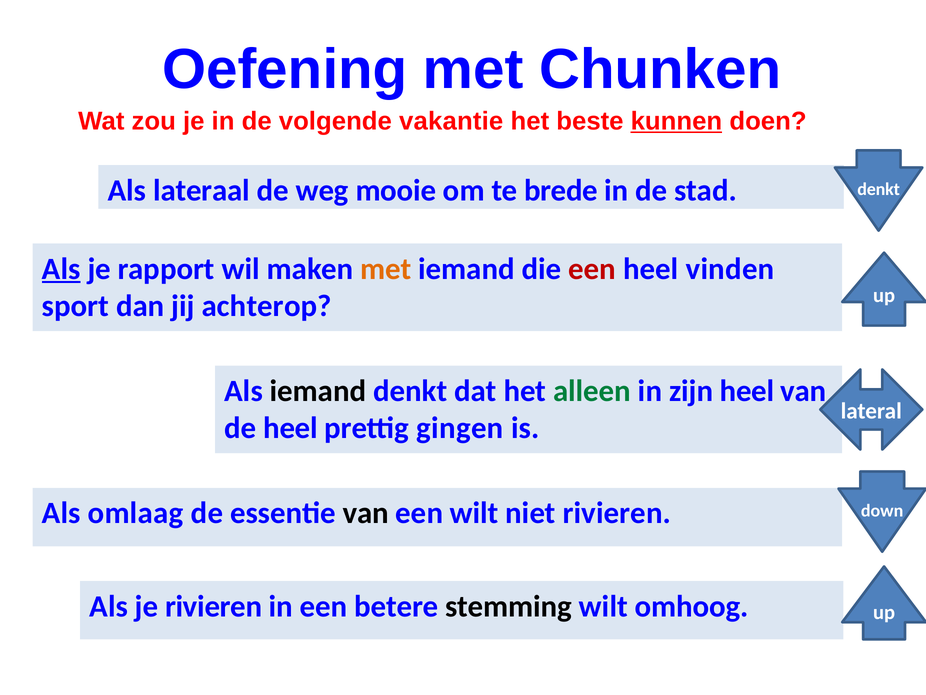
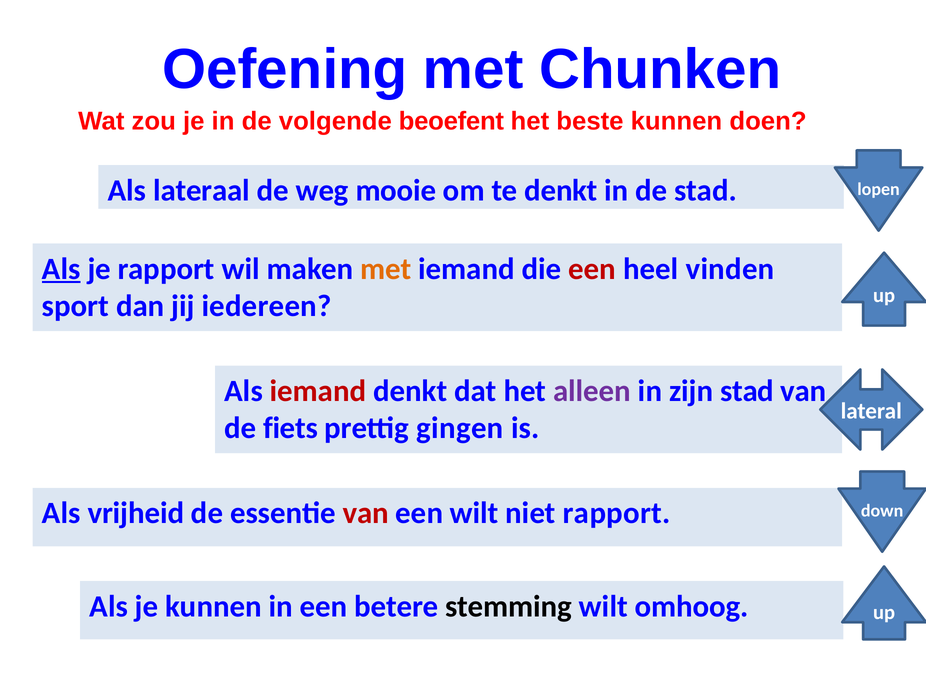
vakantie: vakantie -> beoefent (451, 121)
kunnen underline: present -> none (676, 121)
te brede: brede -> denkt (561, 190)
denkt: denkt -> lopen (879, 189)
achterop: achterop -> iedereen (267, 306)
iemand colour: black -> red (318, 391)
alleen colour: green -> purple (592, 391)
zijn heel: heel -> stad (747, 391)
de heel: heel -> fiets (290, 428)
omlaag: omlaag -> vrijheid (136, 513)
van colour: black -> red (366, 513)
niet rivieren: rivieren -> rapport (617, 513)
je rivieren: rivieren -> kunnen (213, 606)
